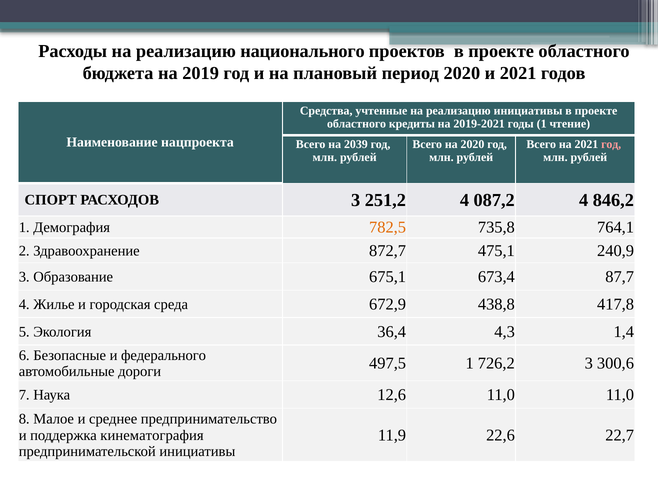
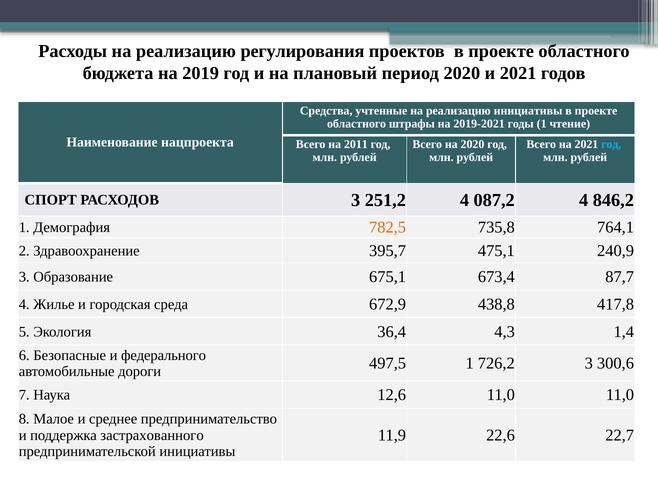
национального: национального -> регулирования (302, 51)
кредиты: кредиты -> штрафы (412, 124)
2039: 2039 -> 2011 (356, 145)
год colour: pink -> light blue (611, 145)
872,7: 872,7 -> 395,7 (388, 251)
кинематография: кинематография -> застрахованного (152, 436)
